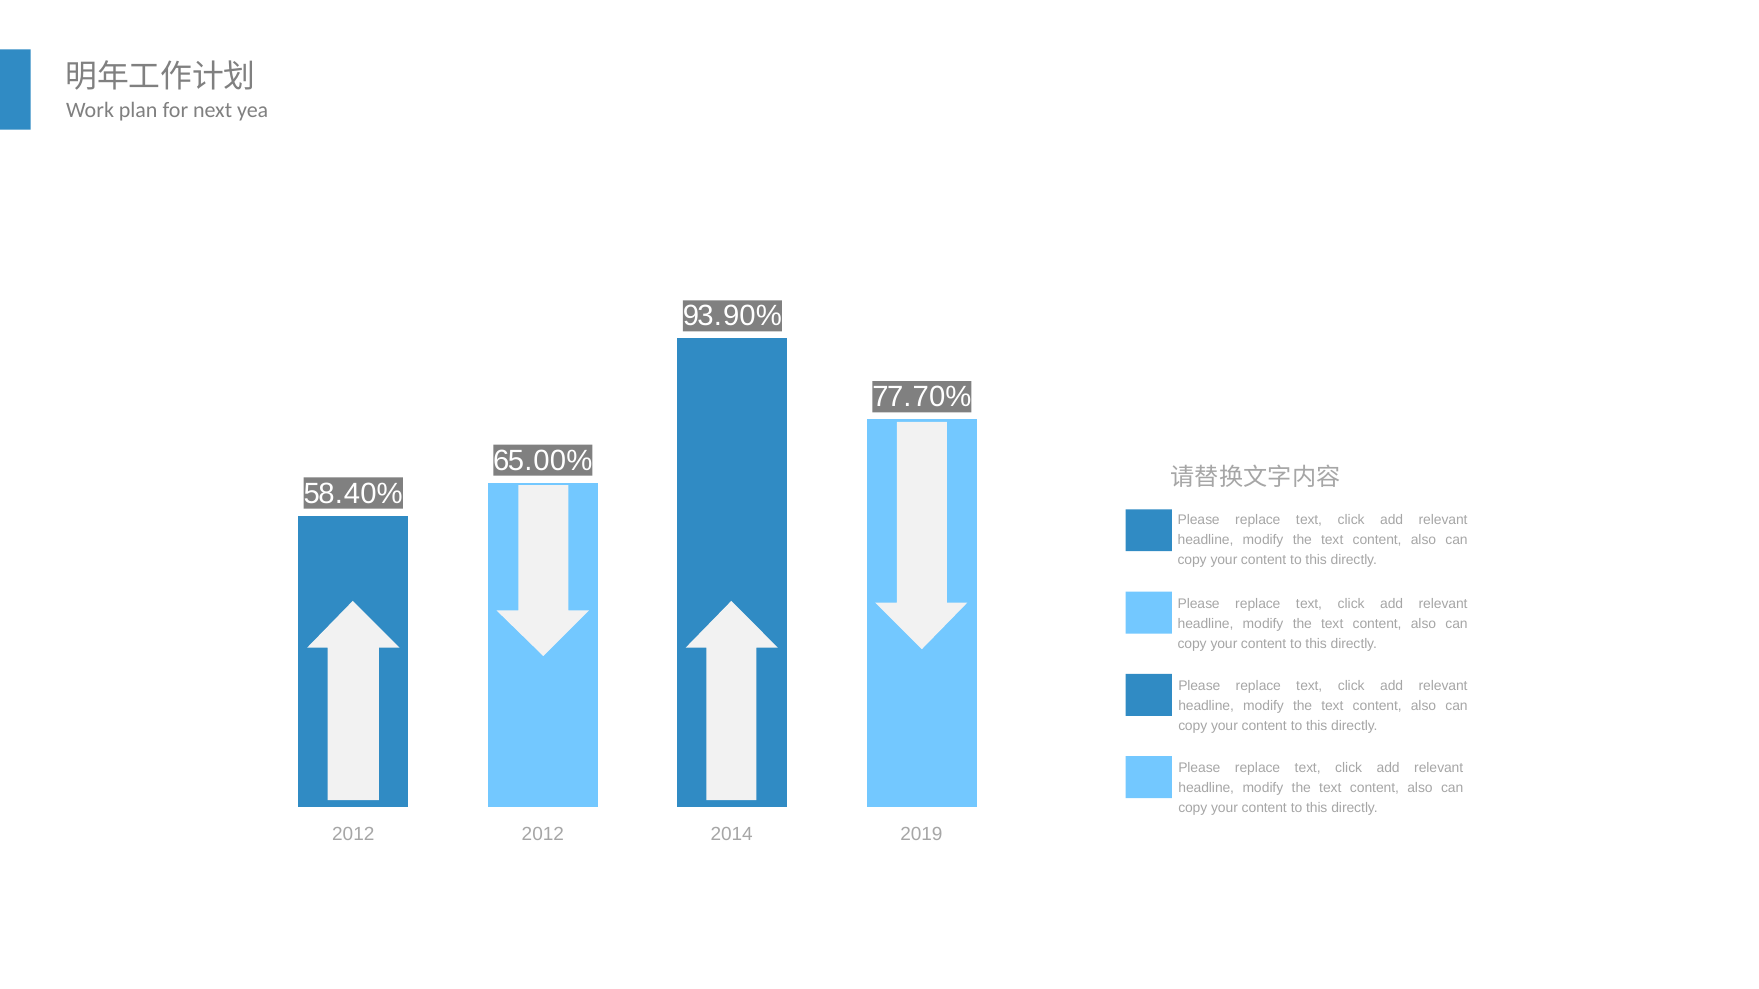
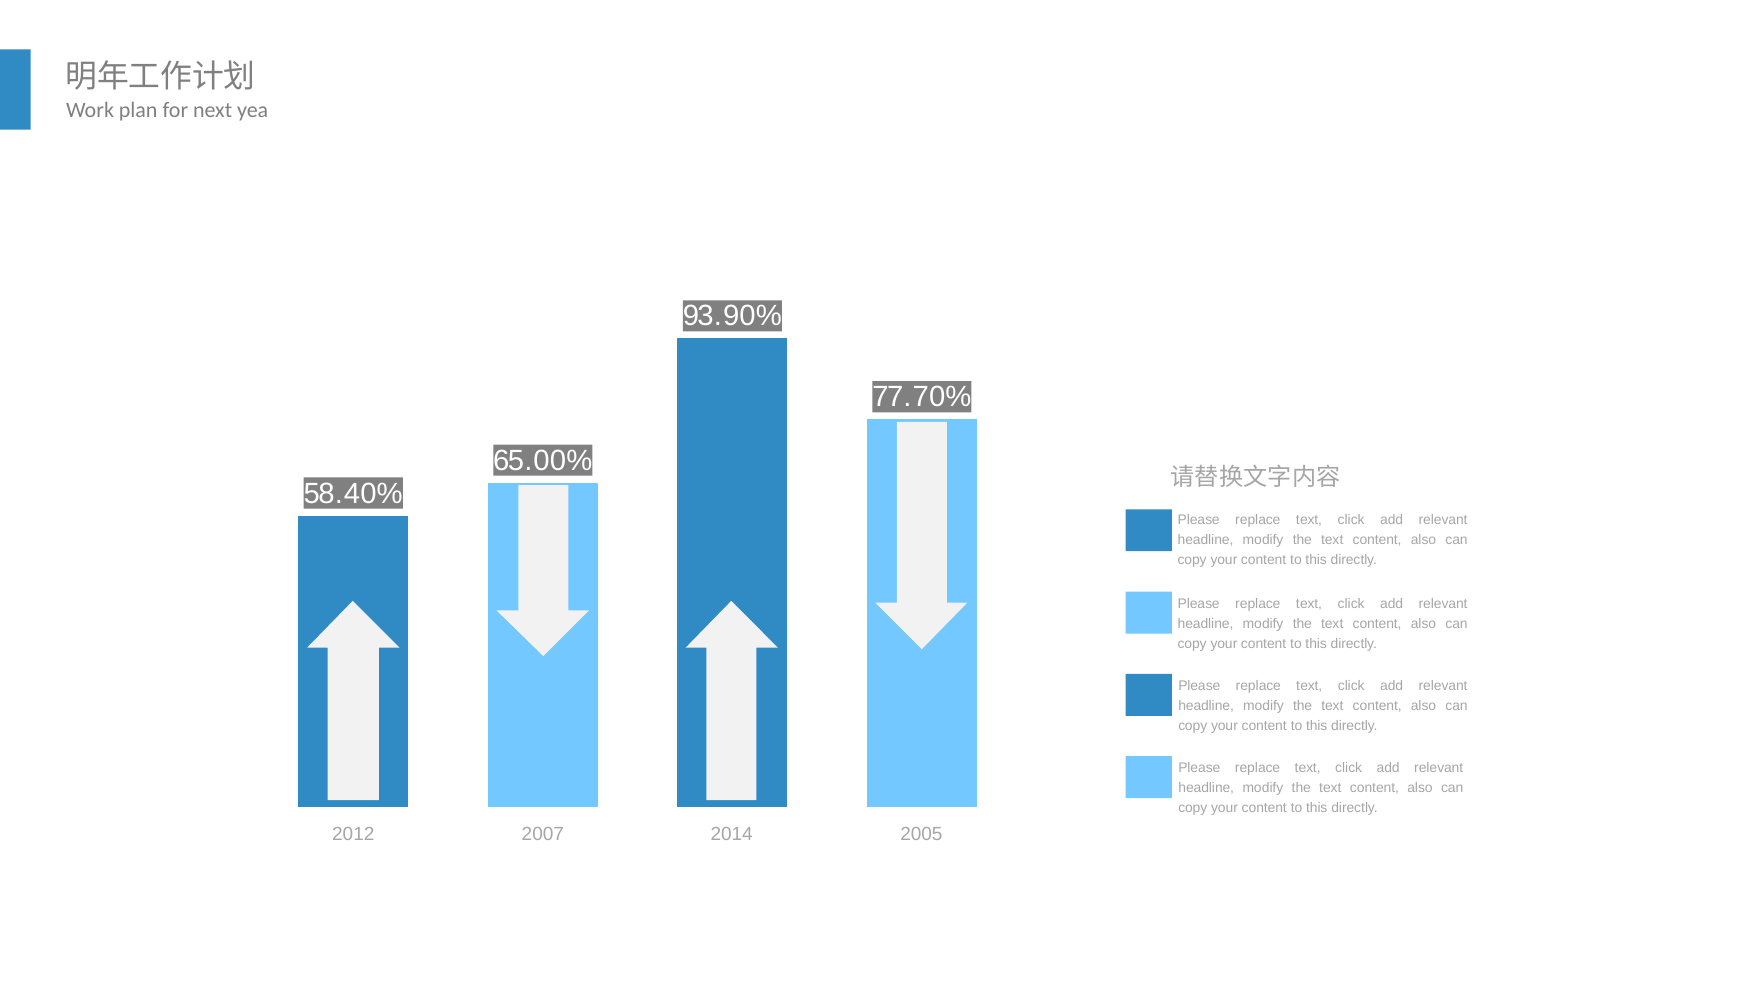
2012: 2012 -> 2007 (543, 835)
2019: 2019 -> 2005 (921, 835)
